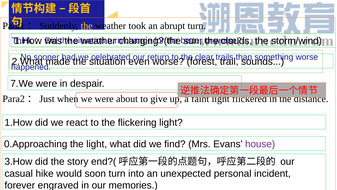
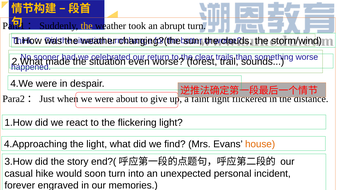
7.We: 7.We -> 4.We (22, 83)
0.Approaching: 0.Approaching -> 4.Approaching (36, 144)
house colour: purple -> orange (260, 144)
